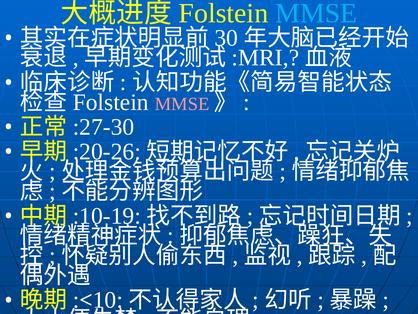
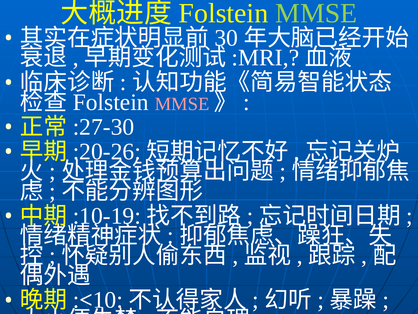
MMSE colour: light blue -> light green (316, 13)
